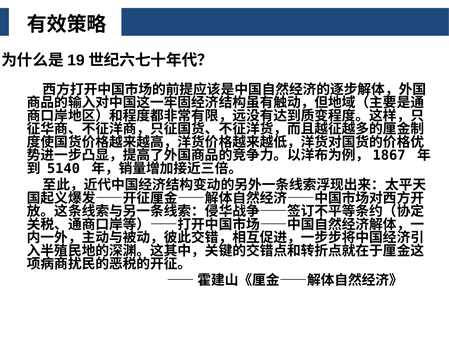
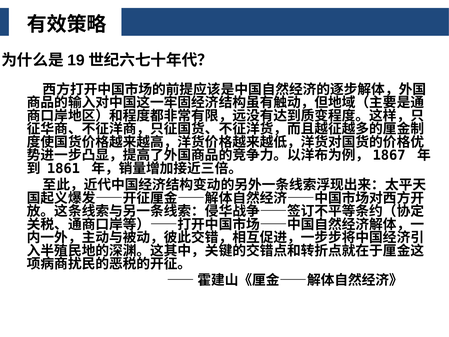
5140: 5140 -> 1861 (63, 168)
